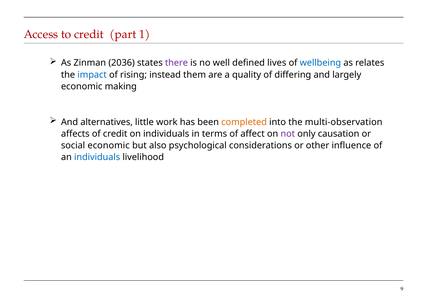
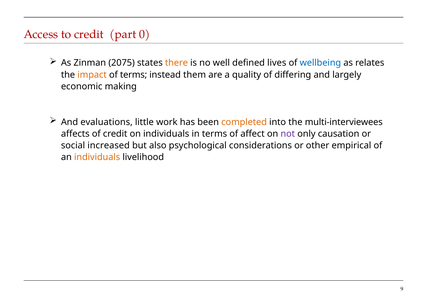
1: 1 -> 0 (145, 34)
2036: 2036 -> 2075 (122, 63)
there colour: purple -> orange (176, 63)
impact colour: blue -> orange (92, 75)
of rising: rising -> terms (134, 75)
alternatives: alternatives -> evaluations (107, 122)
multi-observation: multi-observation -> multi-interviewees (344, 122)
social economic: economic -> increased (109, 145)
influence: influence -> empirical (351, 145)
individuals colour: blue -> orange (97, 157)
